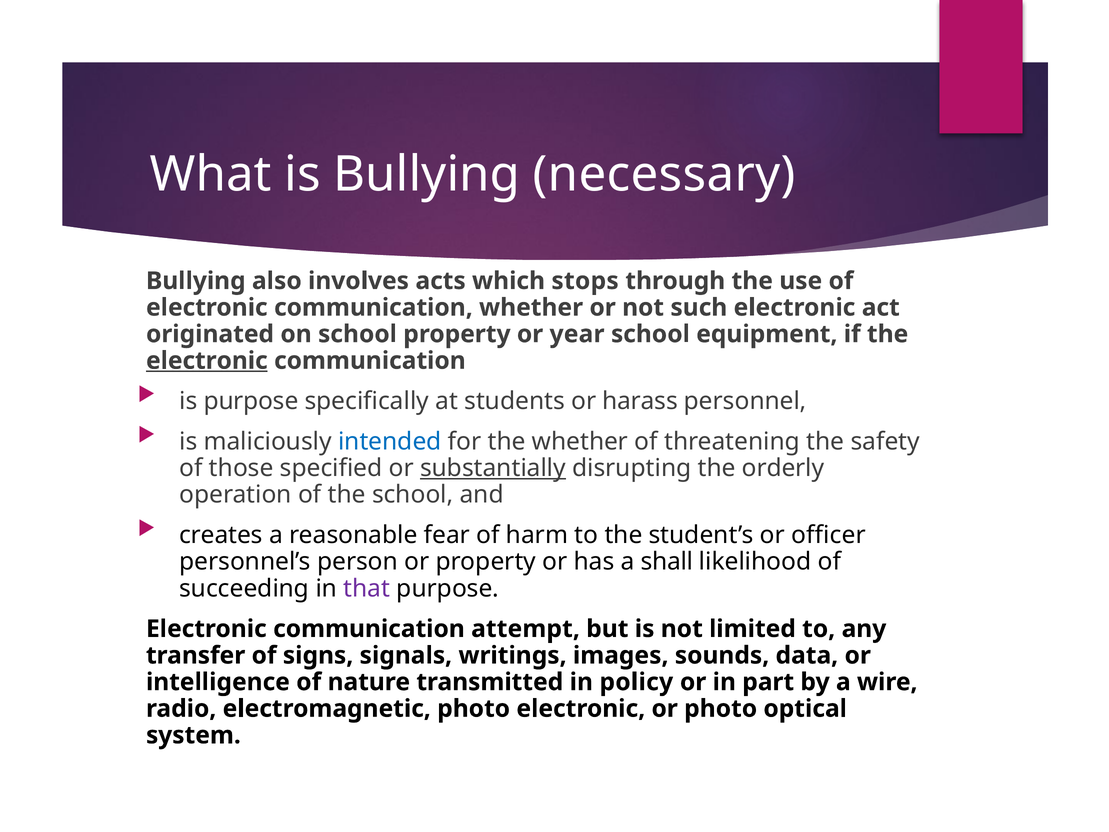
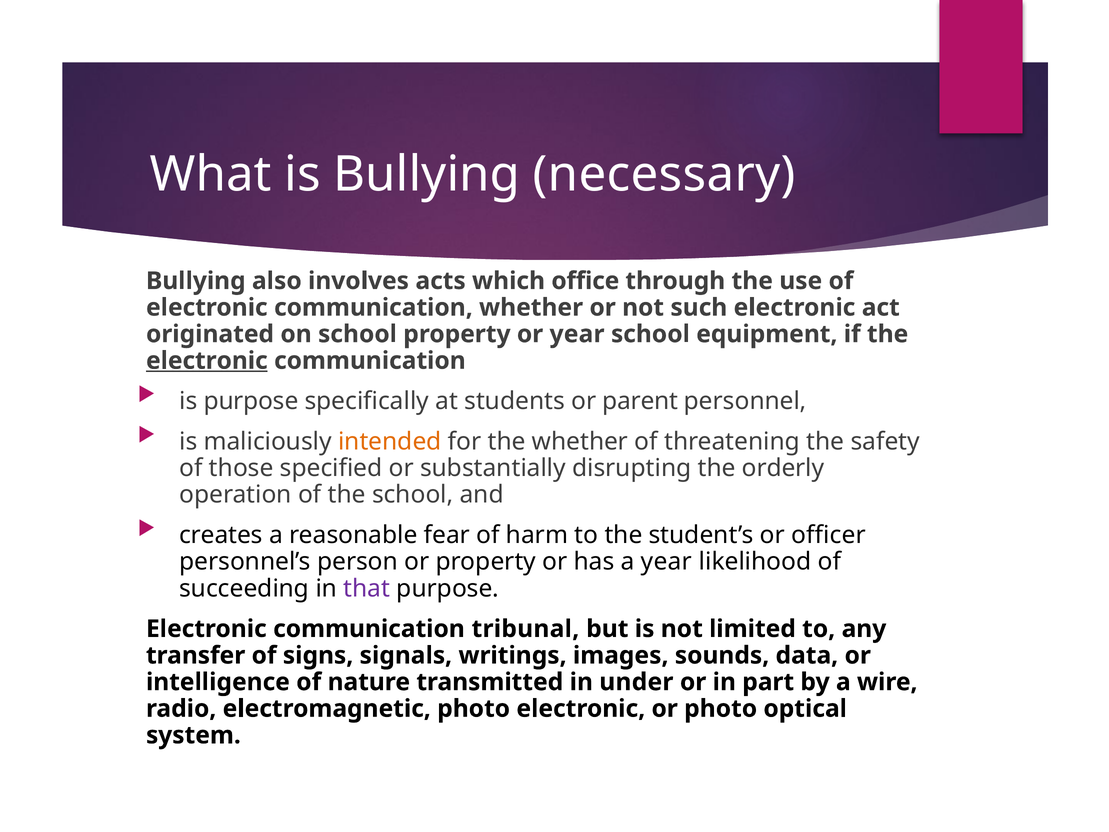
stops: stops -> office (585, 281)
harass: harass -> parent (640, 401)
intended colour: blue -> orange (390, 441)
substantially underline: present -> none (493, 468)
a shall: shall -> year (667, 562)
attempt: attempt -> tribunal (525, 629)
policy: policy -> under (636, 682)
